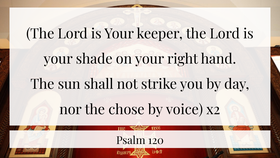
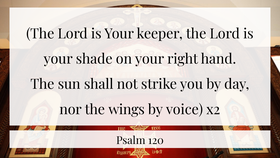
chose: chose -> wings (127, 109)
